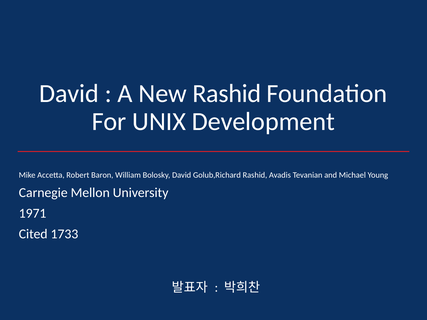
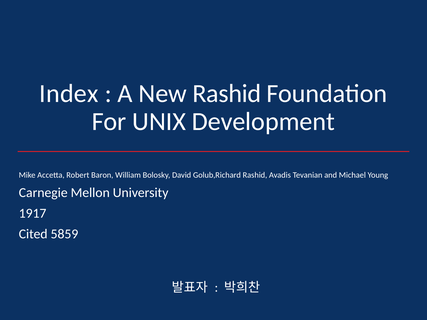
David: David -> Index (69, 94)
1971: 1971 -> 1917 (33, 214)
1733: 1733 -> 5859 (64, 234)
